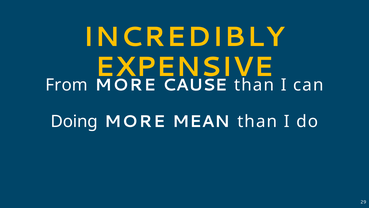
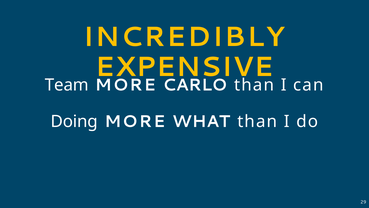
From: From -> Team (67, 85)
CAUSE: CAUSE -> CARLO (195, 85)
MEAN: MEAN -> WHAT (201, 121)
